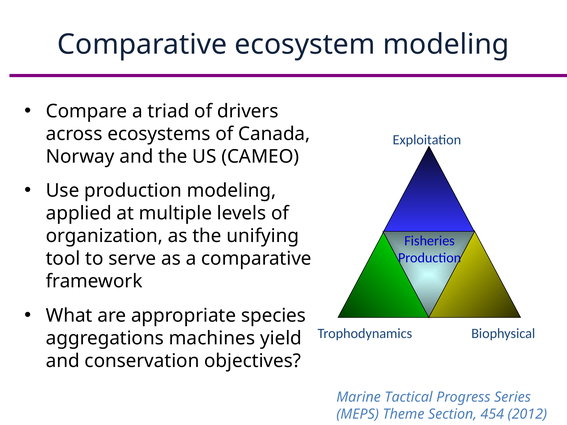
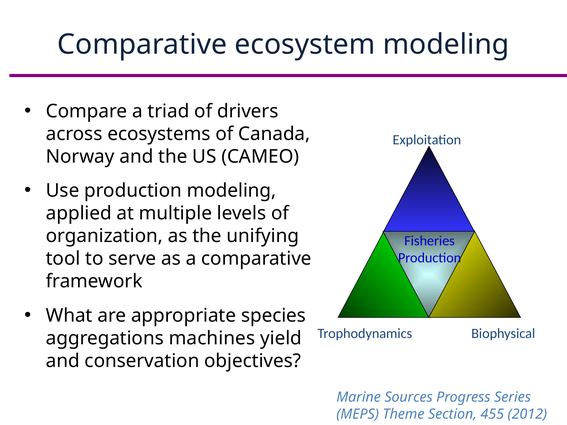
Tactical: Tactical -> Sources (409, 397)
454: 454 -> 455 (492, 414)
